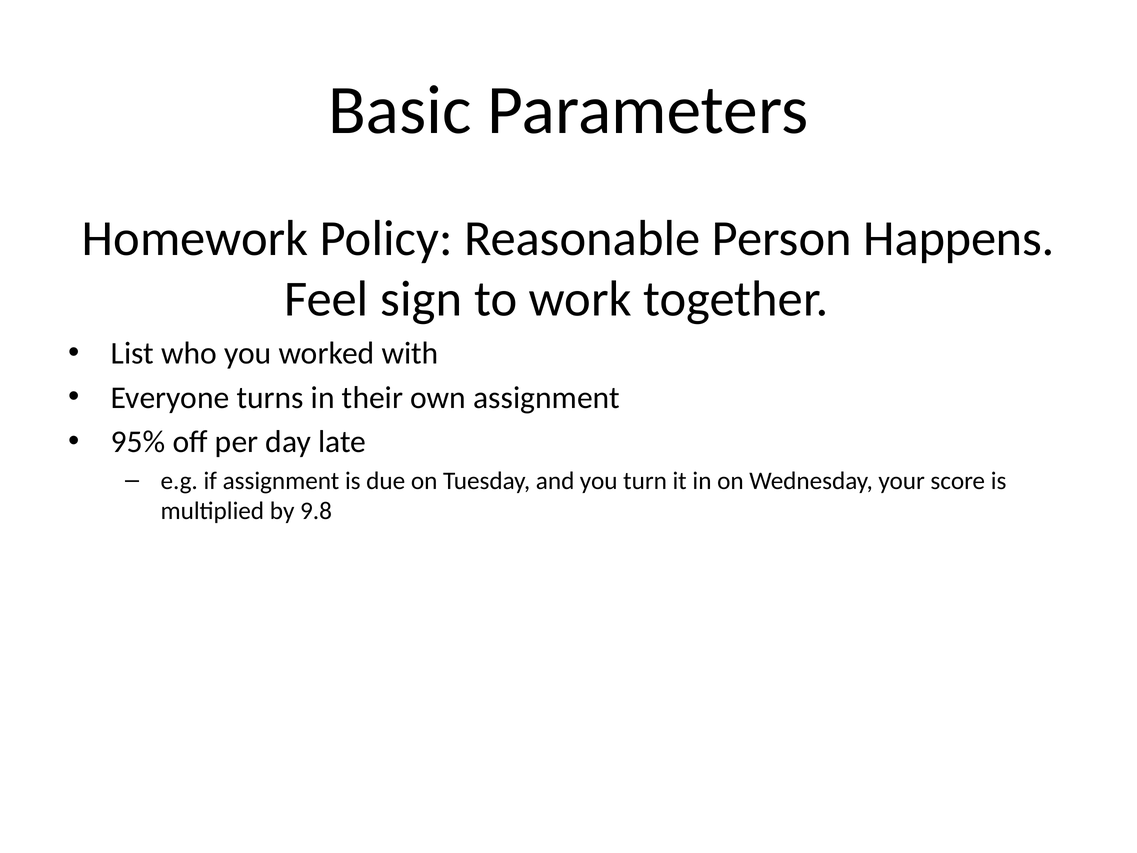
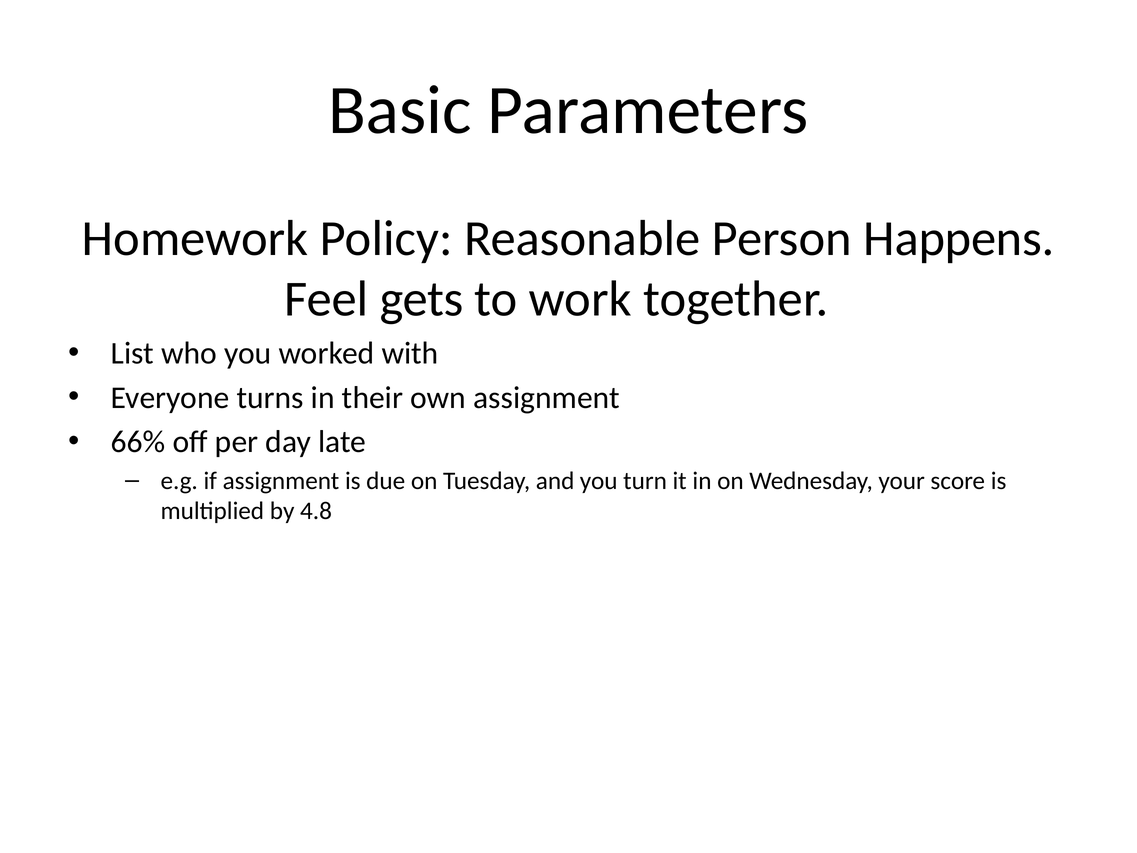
sign: sign -> gets (422, 299)
95%: 95% -> 66% (138, 442)
9.8: 9.8 -> 4.8 (316, 511)
